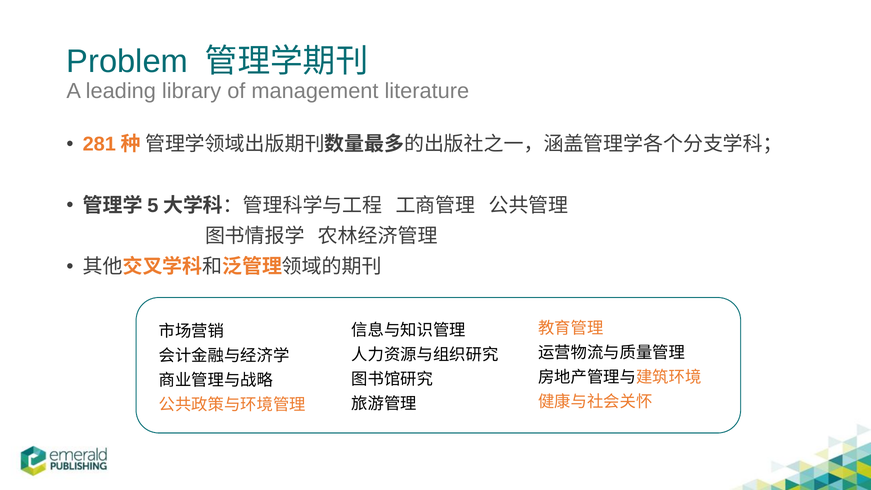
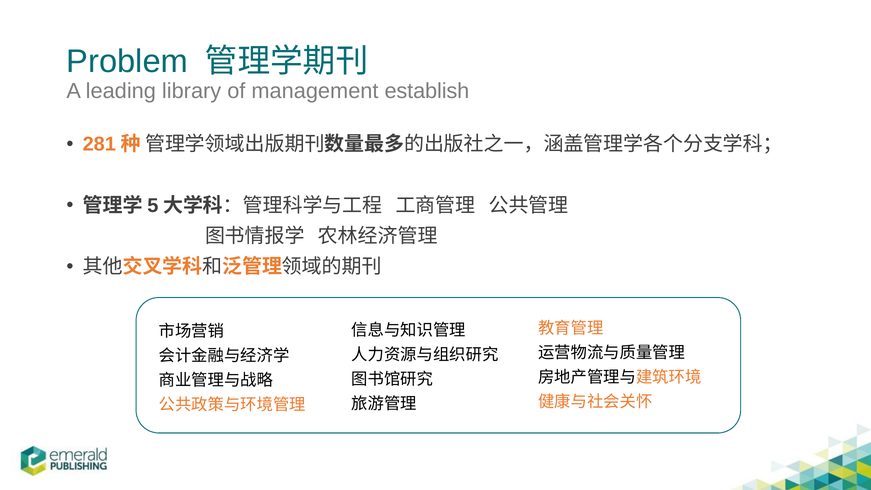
literature: literature -> establish (427, 91)
